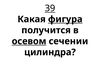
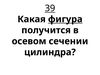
осевом underline: present -> none (29, 41)
